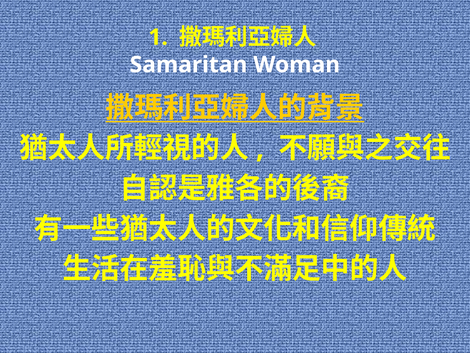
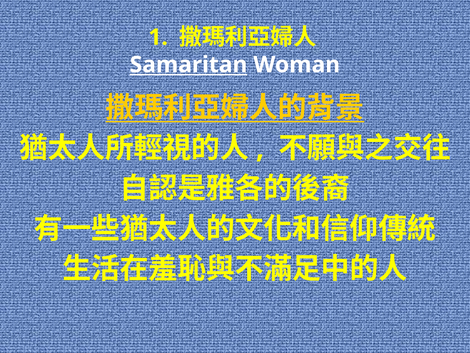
Samaritan underline: none -> present (189, 65)
